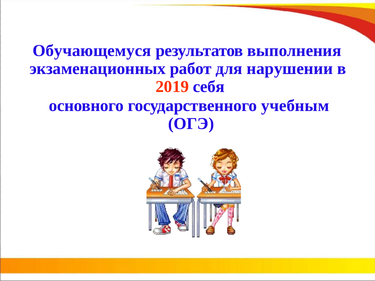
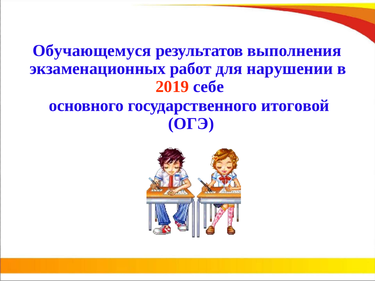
себя: себя -> себе (209, 87)
учебным: учебным -> итоговой (295, 106)
